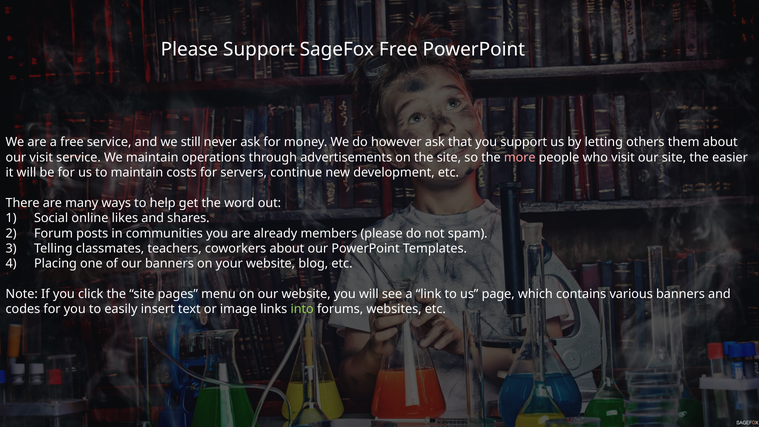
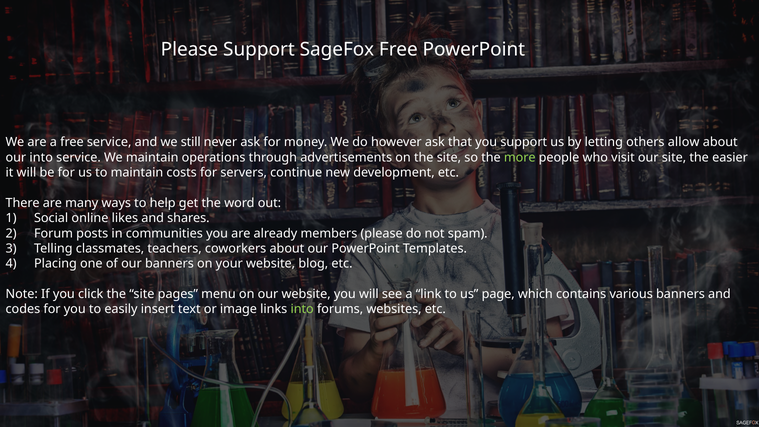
them: them -> allow (684, 142)
our visit: visit -> into (41, 157)
more colour: pink -> light green (520, 157)
